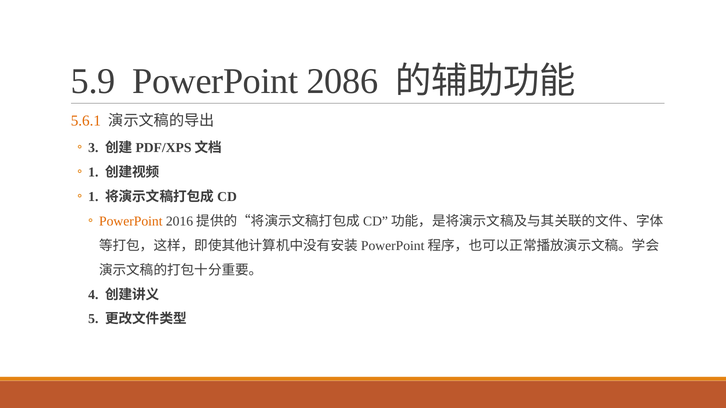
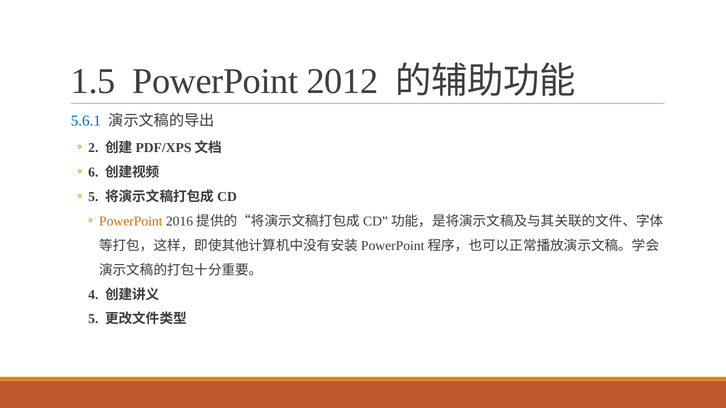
5.9: 5.9 -> 1.5 (93, 81)
2086: 2086 -> 2012 (342, 81)
5.6.1 colour: orange -> blue (86, 121)
3: 3 -> 2 (93, 148)
1: 1 -> 6 (93, 172)
1: 1 -> 5 (93, 197)
